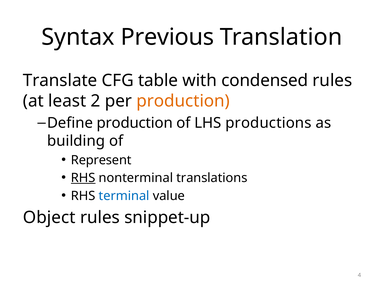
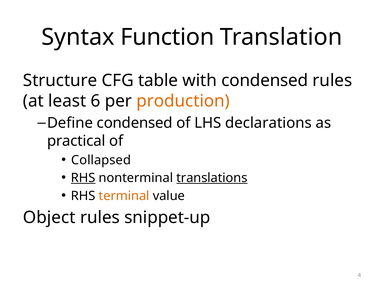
Previous: Previous -> Function (167, 37)
Translate: Translate -> Structure (60, 81)
2: 2 -> 6 (96, 101)
Define production: production -> condensed (135, 123)
productions: productions -> declarations (269, 123)
building: building -> practical (76, 141)
Represent: Represent -> Collapsed (101, 160)
translations underline: none -> present (212, 178)
terminal colour: blue -> orange (124, 196)
